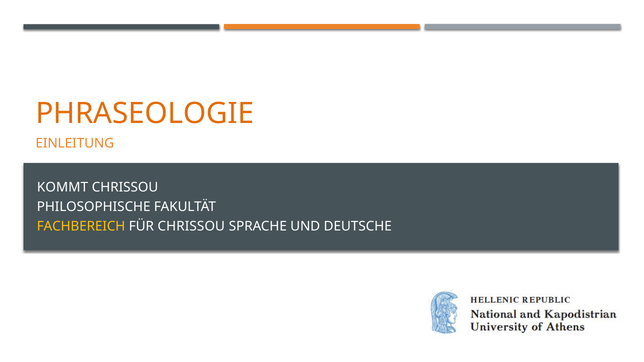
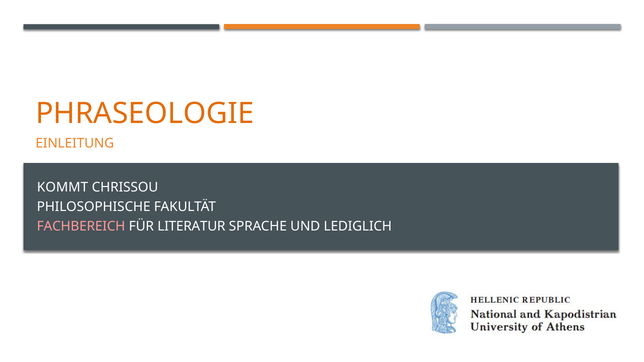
FACHBEREICH colour: yellow -> pink (81, 226)
FÜR CHRISSOU: CHRISSOU -> LITERATUR (191, 226)
DEUTSCHE: DEUTSCHE -> LEDIGLICH (358, 226)
